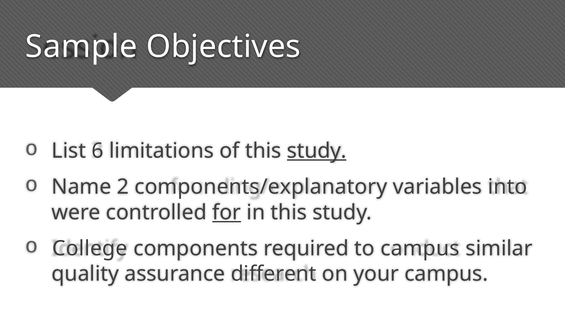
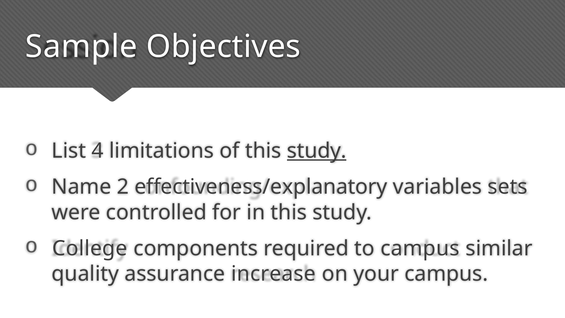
6: 6 -> 4 (98, 151)
components/explanatory: components/explanatory -> effectiveness/explanatory (261, 187)
into: into -> sets (508, 187)
for underline: present -> none (227, 212)
different: different -> increase (273, 274)
